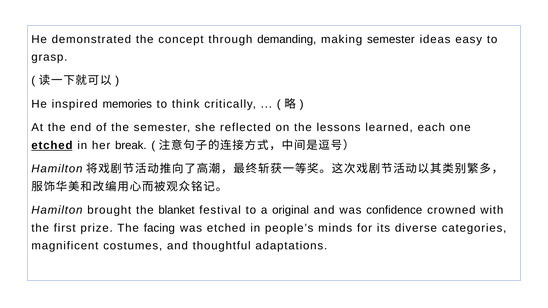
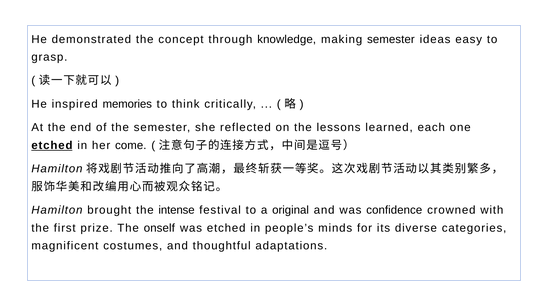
demanding: demanding -> knowledge (287, 39)
break: break -> come (131, 145)
blanket: blanket -> intense (177, 210)
facing: facing -> onself (159, 228)
